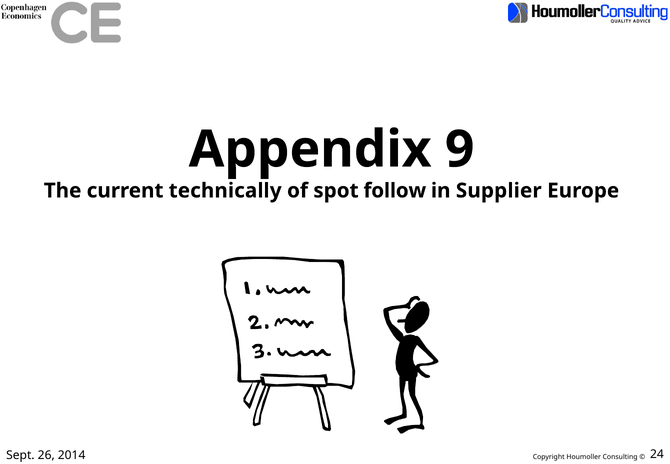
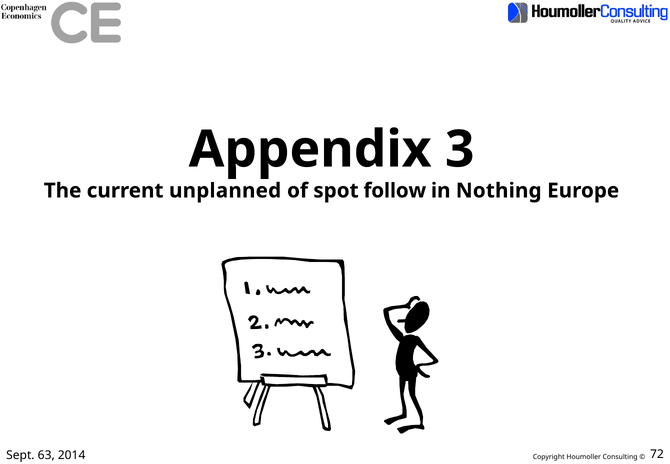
9: 9 -> 3 (460, 149)
technically: technically -> unplanned (225, 191)
Supplier: Supplier -> Nothing (499, 191)
26: 26 -> 63 (46, 455)
24: 24 -> 72 (657, 454)
